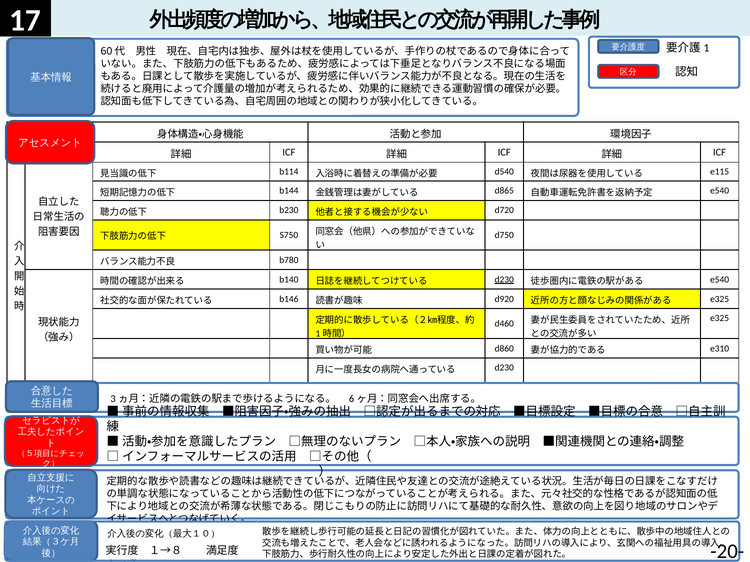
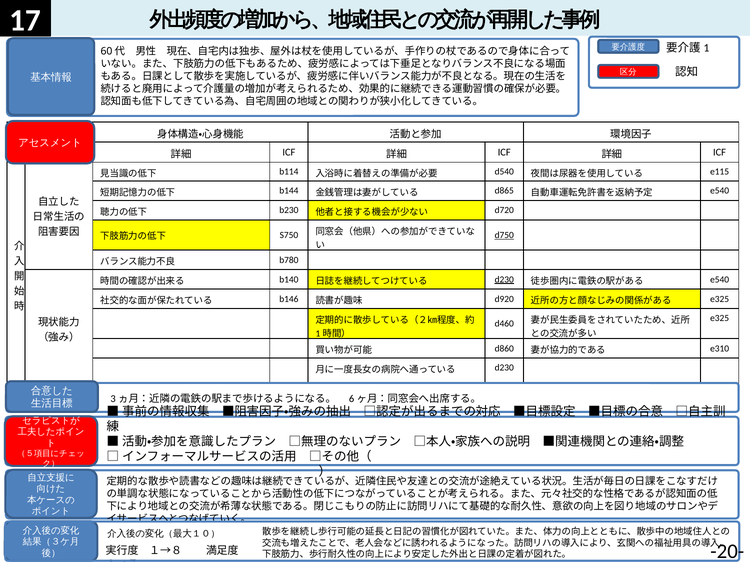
d750 underline: none -> present (504, 235)
